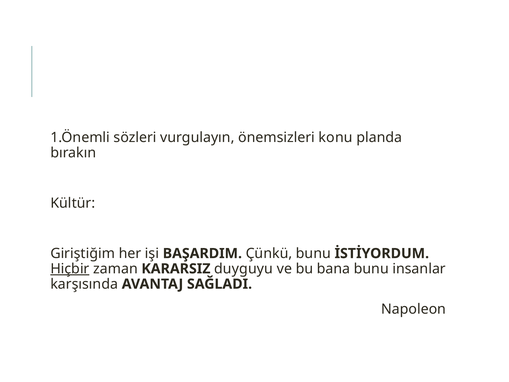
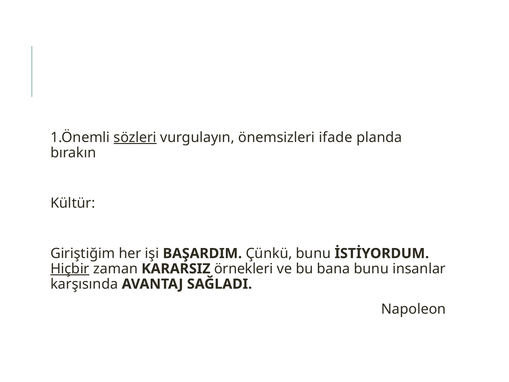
sözleri underline: none -> present (135, 137)
konu: konu -> ifade (336, 137)
duyguyu: duyguyu -> örnekleri (244, 269)
